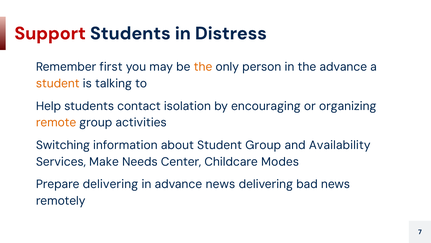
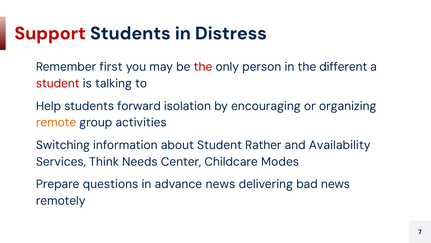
the colour: orange -> red (203, 67)
the advance: advance -> different (343, 67)
student colour: orange -> red (58, 83)
contact: contact -> forward (139, 106)
Student Group: Group -> Rather (263, 145)
Make: Make -> Think (104, 161)
Prepare delivering: delivering -> questions (110, 184)
